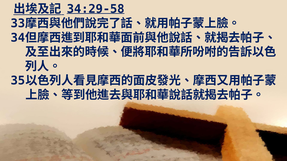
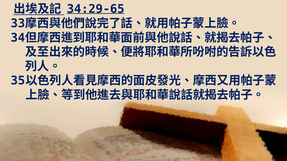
34:29-58: 34:29-58 -> 34:29-65 (96, 9)
